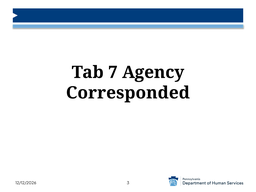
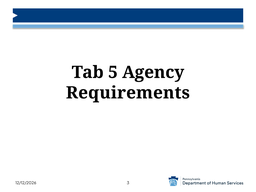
7: 7 -> 5 (113, 72)
Corresponded: Corresponded -> Requirements (128, 93)
